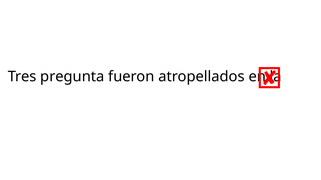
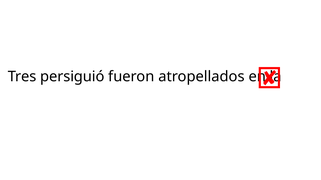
pregunta: pregunta -> persiguió (72, 77)
